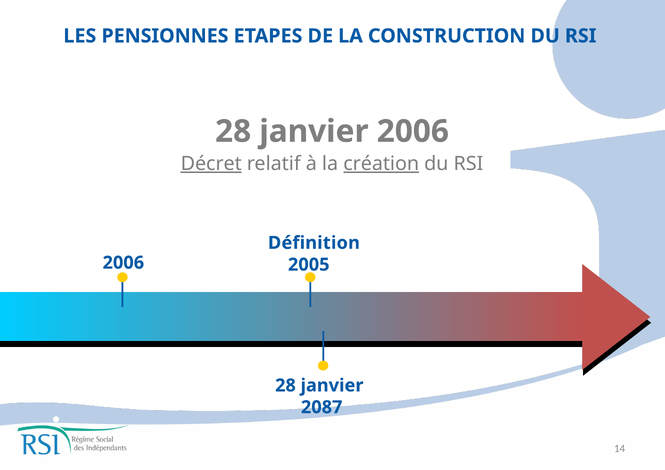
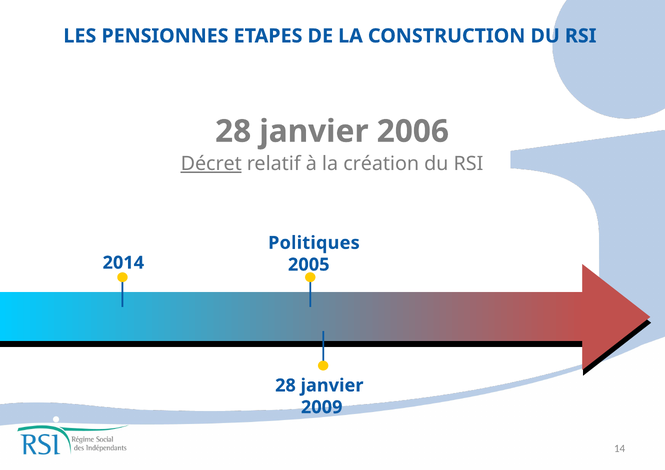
création underline: present -> none (381, 164)
Définition: Définition -> Politiques (314, 243)
2006: 2006 -> 2014 (123, 263)
2087: 2087 -> 2009 (322, 408)
